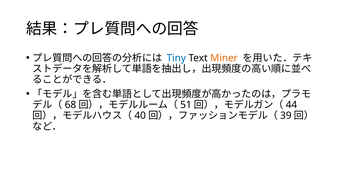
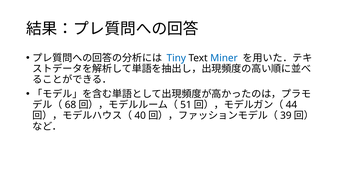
Miner colour: orange -> blue (224, 58)
